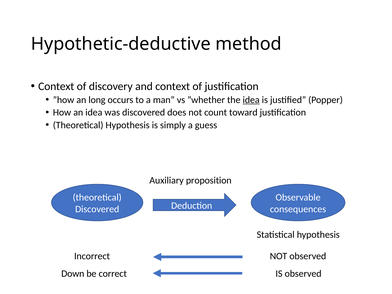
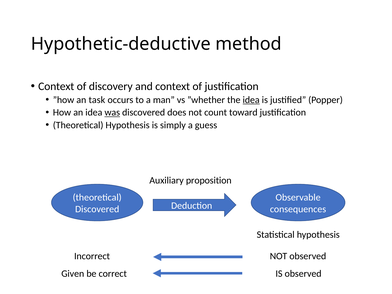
long: long -> task (97, 100)
was underline: none -> present (112, 112)
Down: Down -> Given (73, 274)
